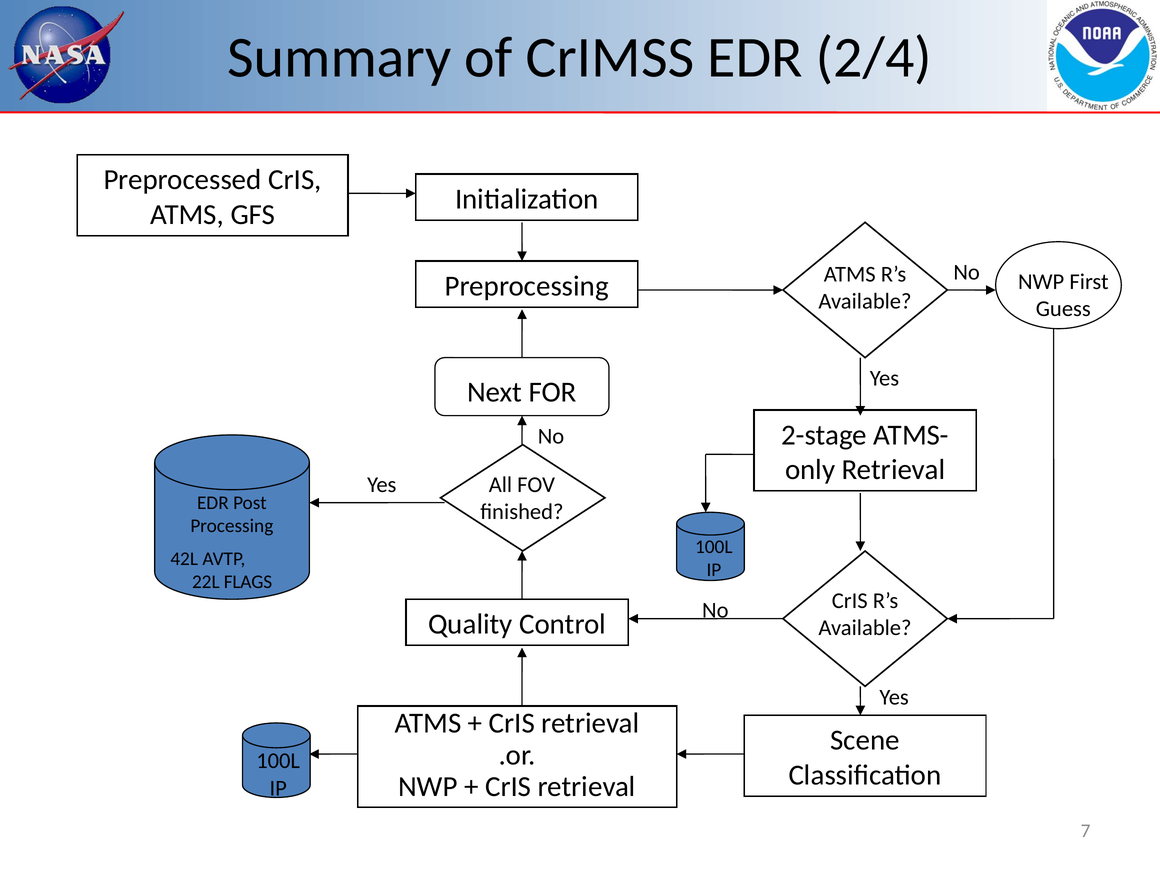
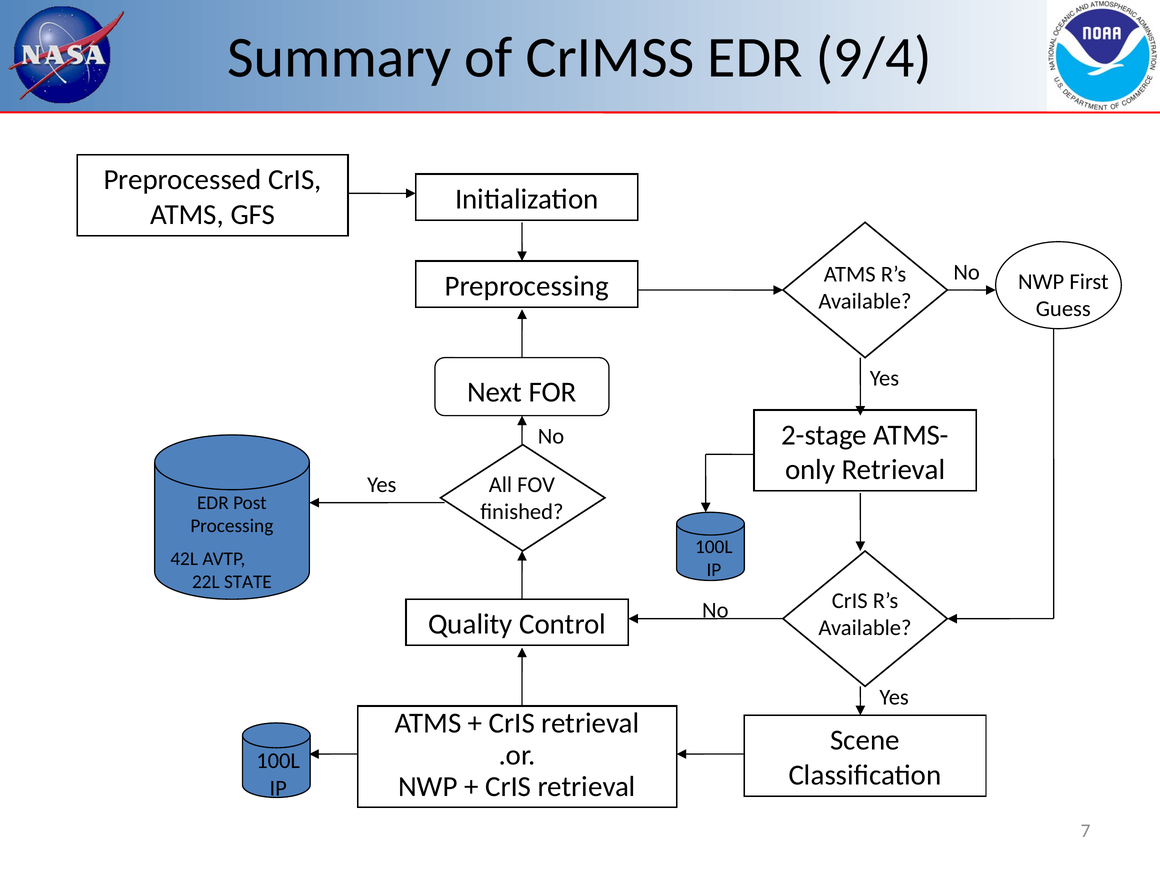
2/4: 2/4 -> 9/4 (874, 58)
FLAGS: FLAGS -> STATE (248, 582)
